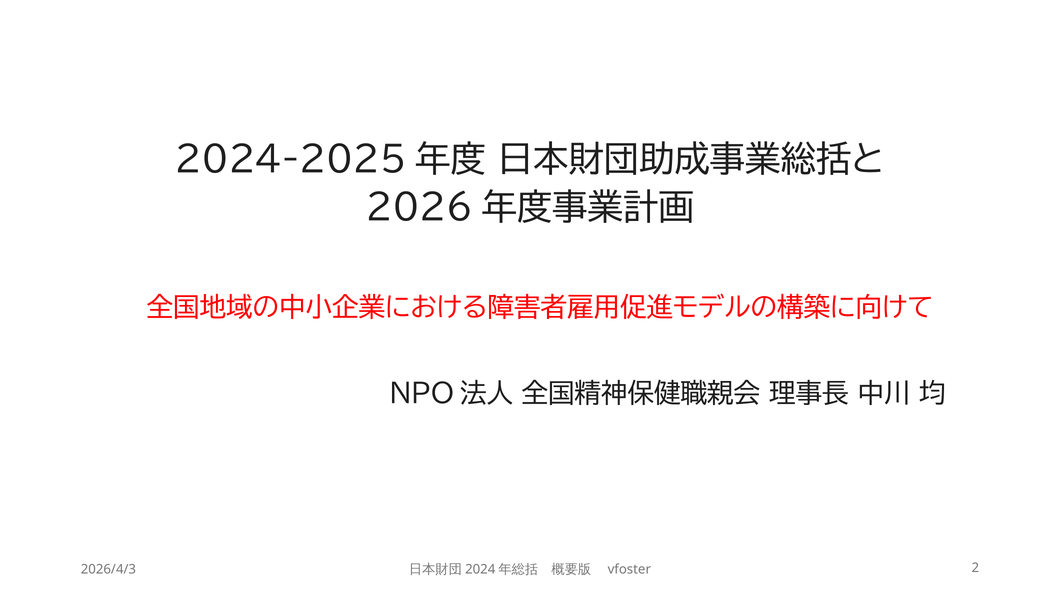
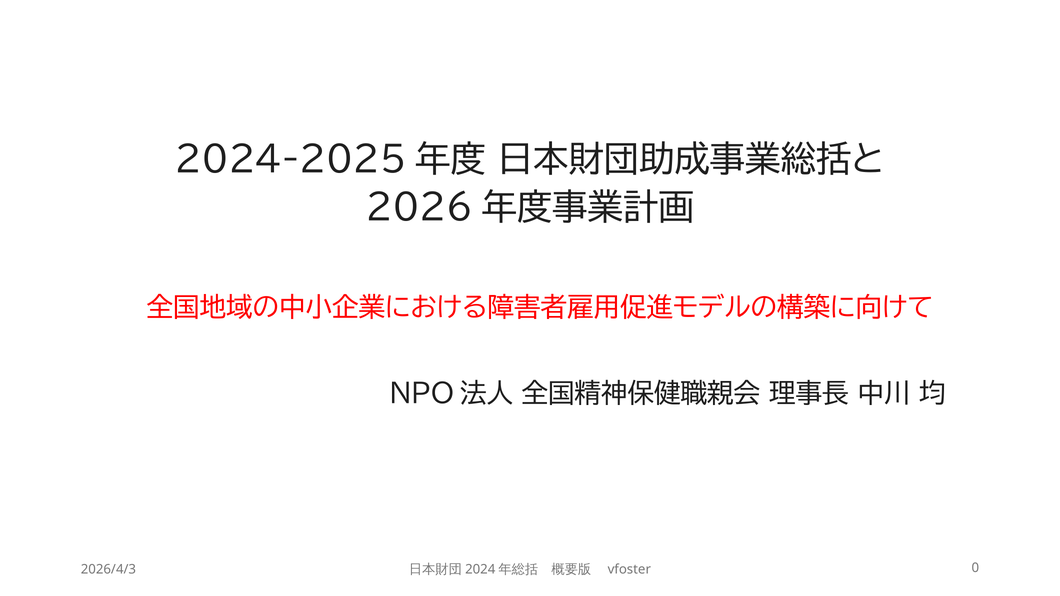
2: 2 -> 0 (975, 568)
